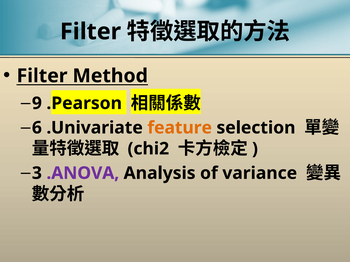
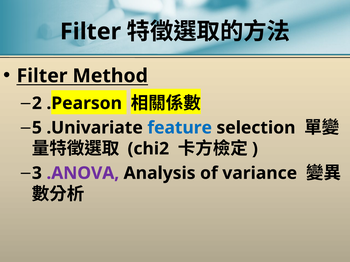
9: 9 -> 2 (37, 103)
6: 6 -> 5 (37, 128)
feature colour: orange -> blue (180, 128)
